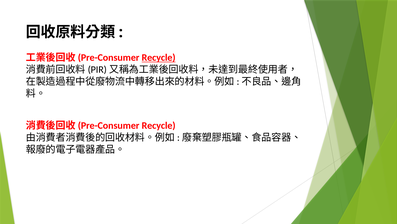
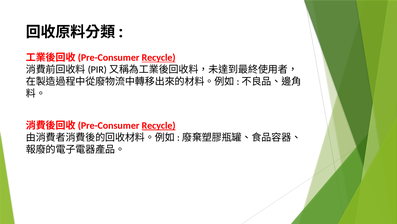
Recycle underline: none -> present (159, 125)
